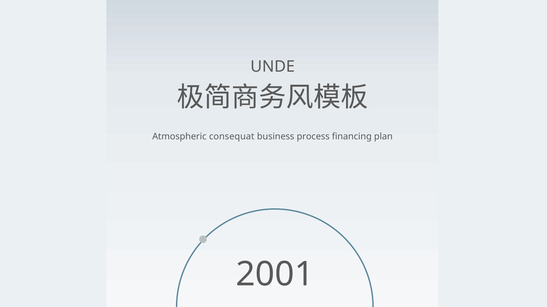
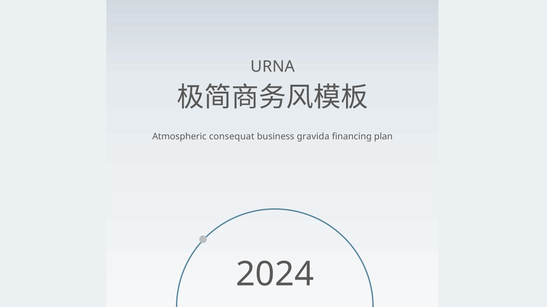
UNDE: UNDE -> URNA (273, 67)
process: process -> gravida (313, 137)
2001: 2001 -> 2024 (275, 275)
